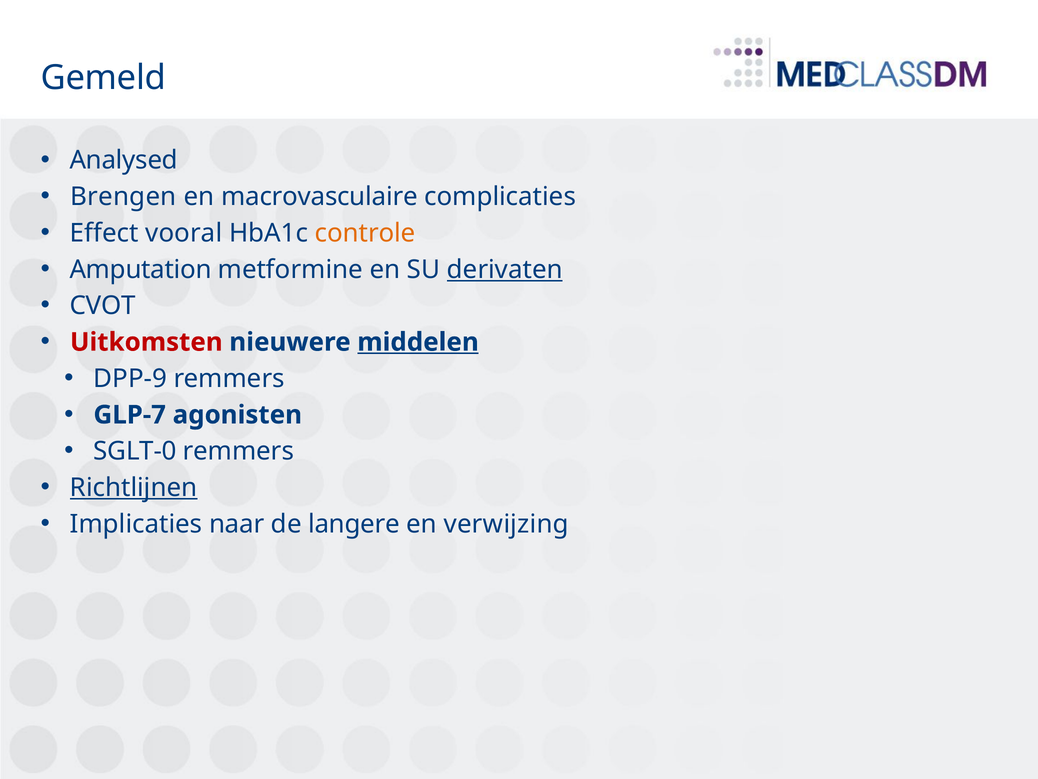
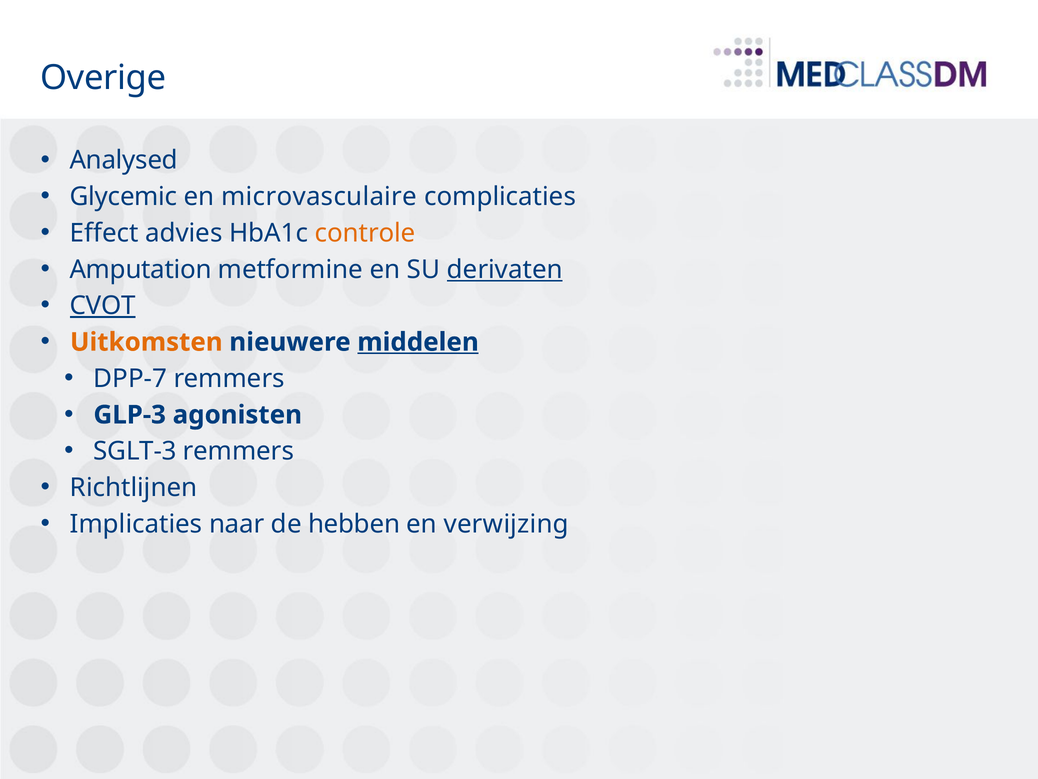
Gemeld: Gemeld -> Overige (103, 78)
Brengen: Brengen -> Glycemic (124, 197)
macrovasculaire: macrovasculaire -> microvasculaire (319, 197)
vooral: vooral -> advies (184, 233)
CVOT underline: none -> present (103, 306)
Uitkomsten colour: red -> orange (146, 342)
DPP-9: DPP-9 -> DPP-7 (130, 378)
GLP-7: GLP-7 -> GLP-3 (130, 415)
SGLT-0: SGLT-0 -> SGLT-3 (135, 451)
Richtlijnen underline: present -> none (134, 487)
langere: langere -> hebben (354, 524)
